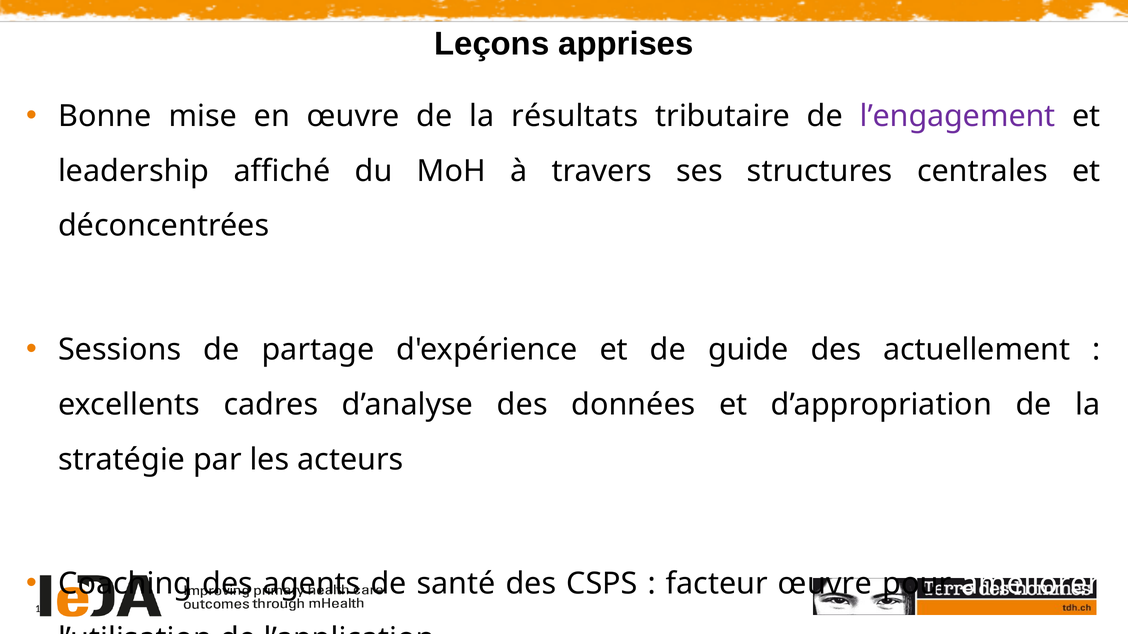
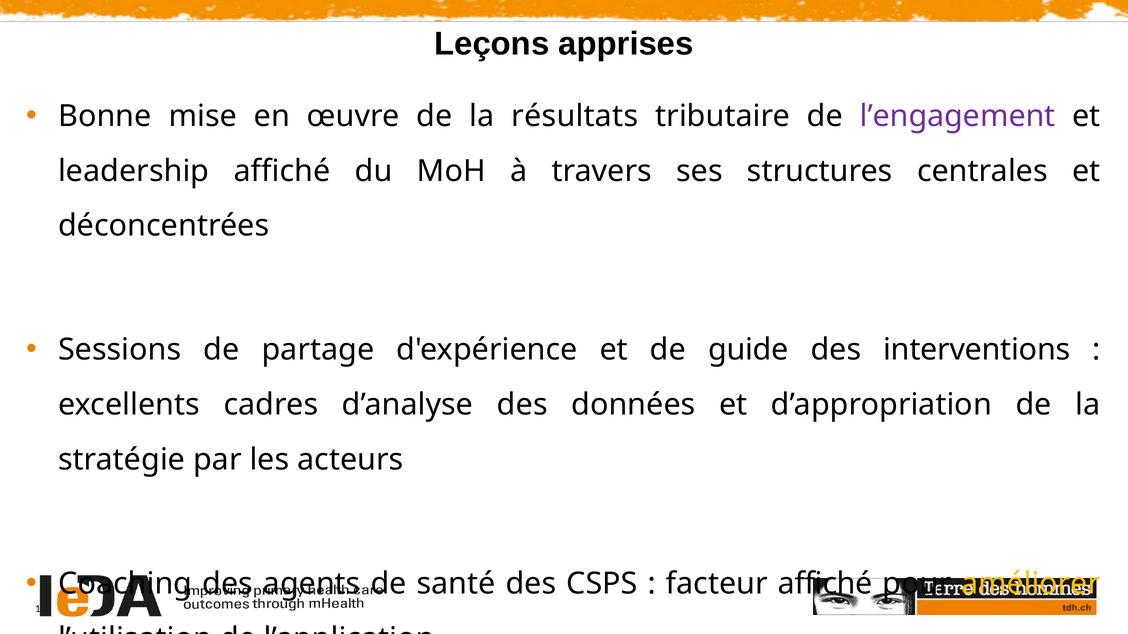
actuellement: actuellement -> interventions (977, 350)
facteur œuvre: œuvre -> affiché (825, 584)
améliorer colour: white -> yellow (1031, 584)
